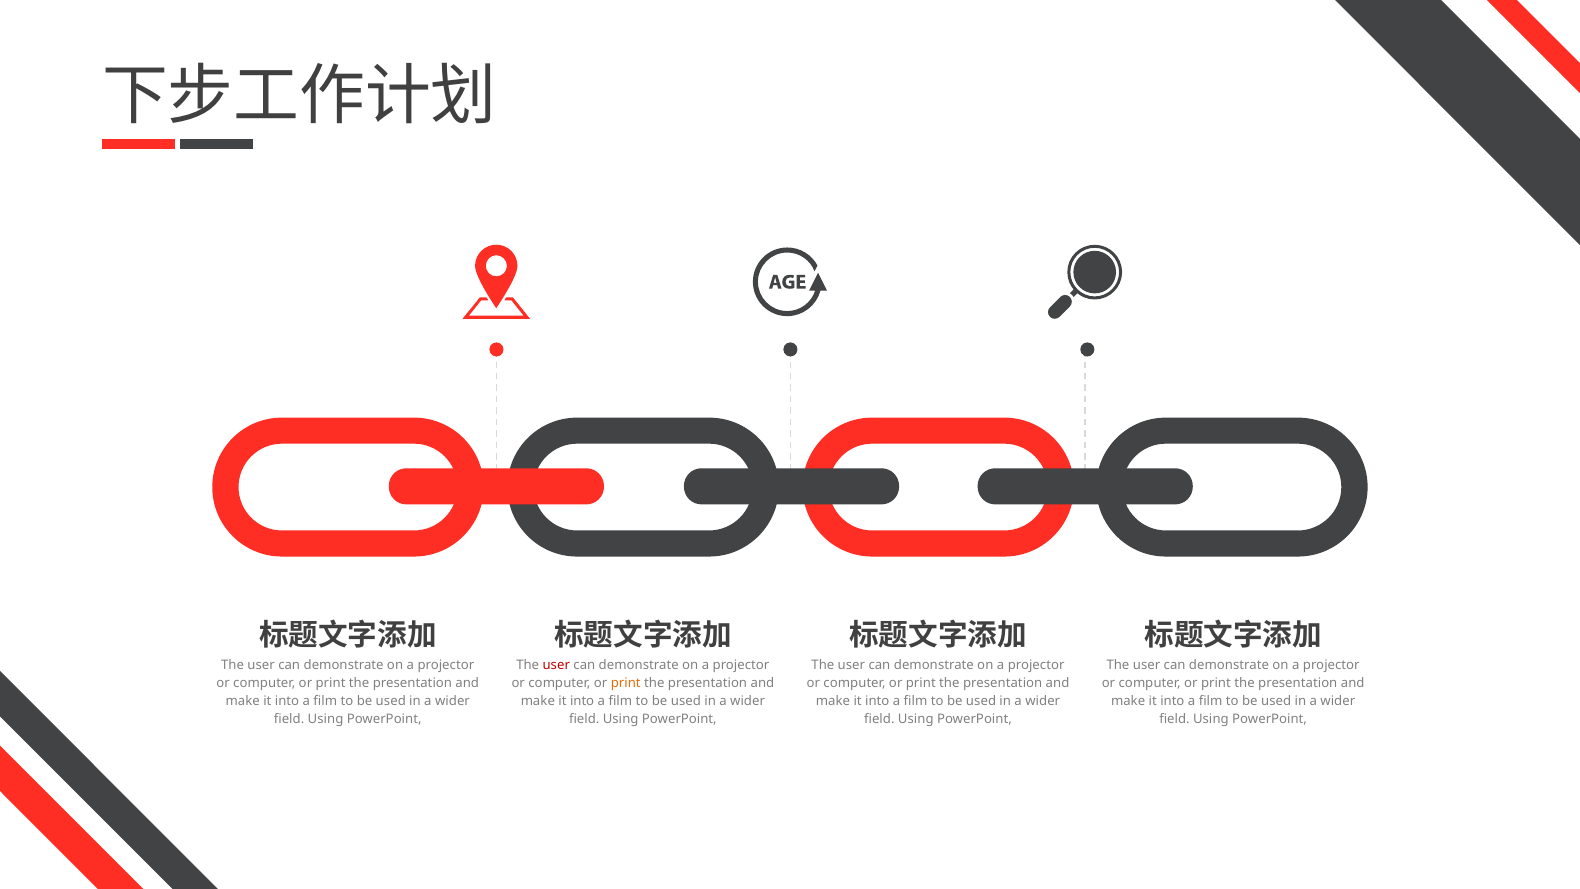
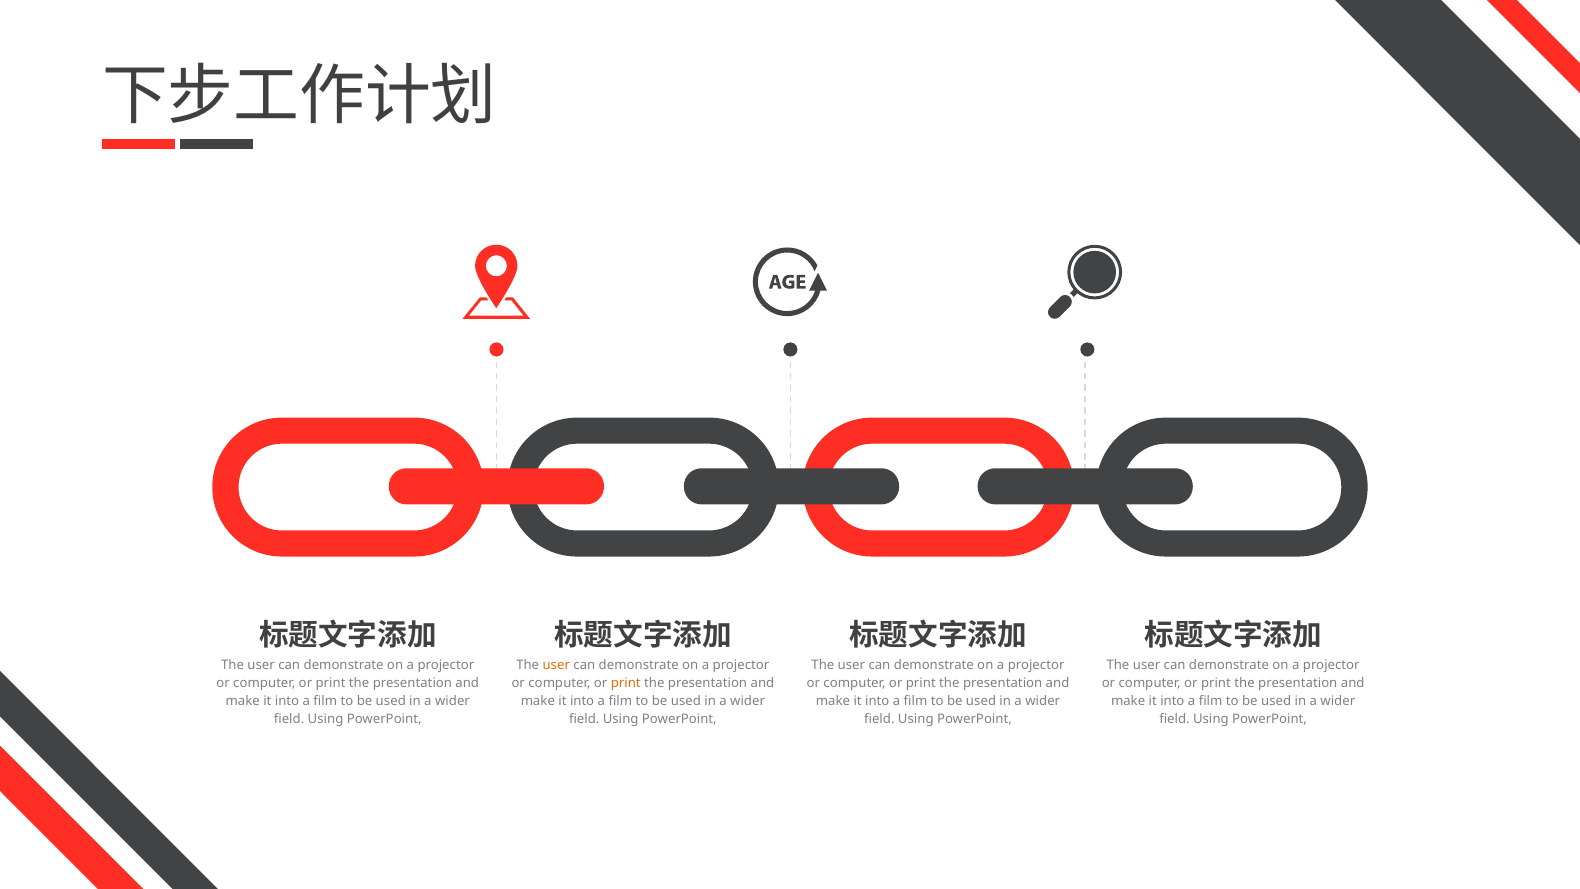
user colour: red -> orange (556, 665)
